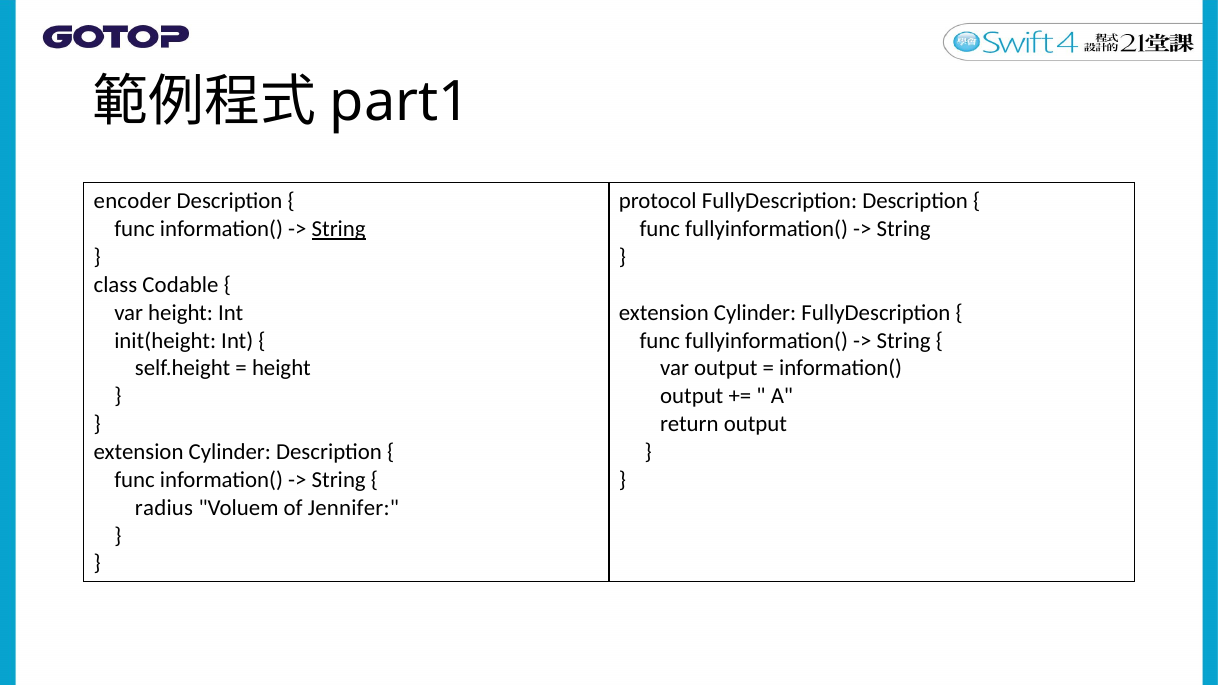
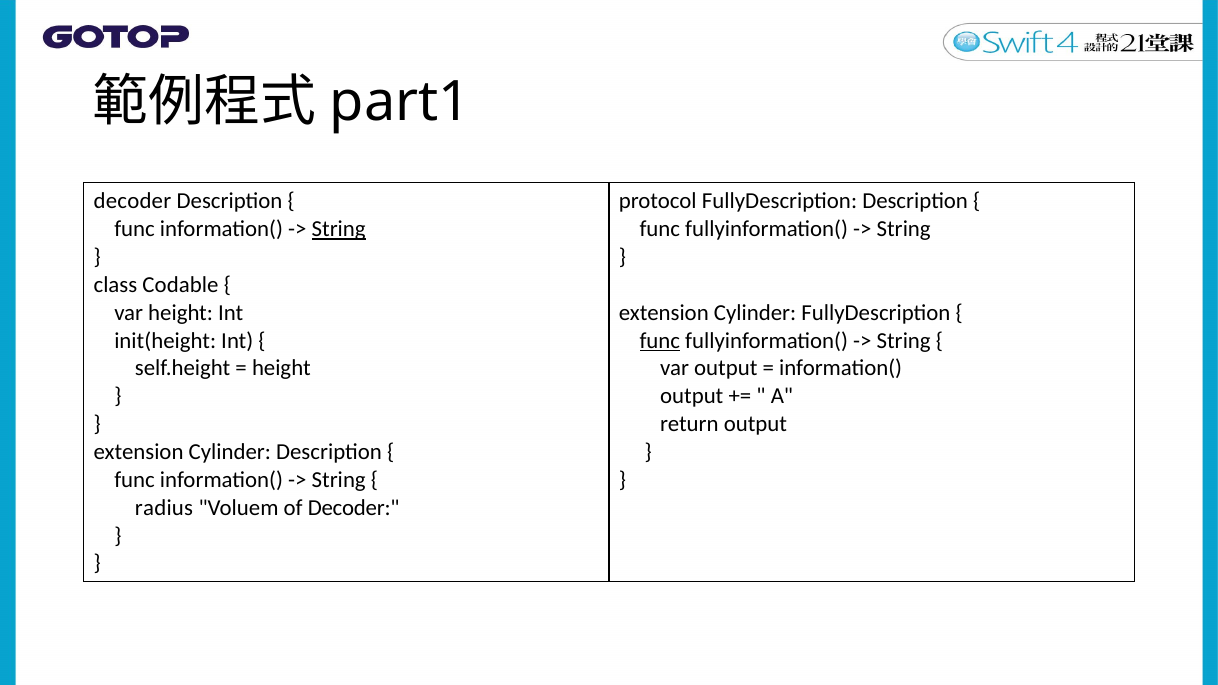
encoder: encoder -> decoder (132, 201)
func underline: none -> present (660, 341)
of Jennifer: Jennifer -> Decoder (354, 508)
